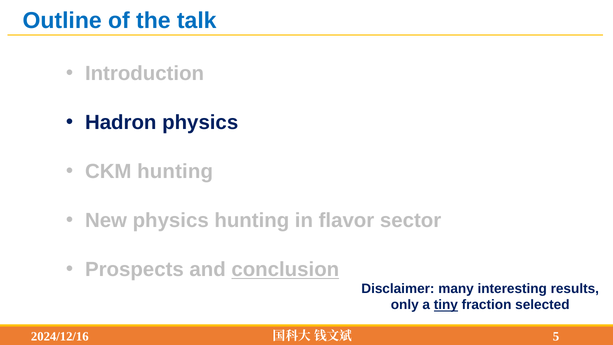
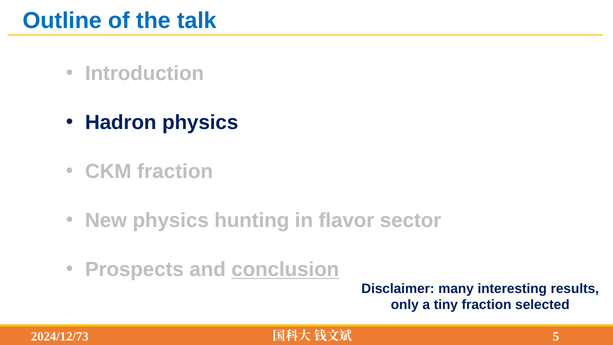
CKM hunting: hunting -> fraction (175, 172)
tiny underline: present -> none (446, 305)
2024/12/16: 2024/12/16 -> 2024/12/73 (60, 336)
